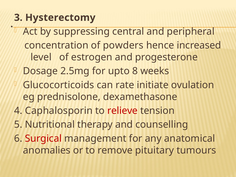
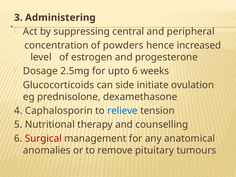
Hysterectomy: Hysterectomy -> Administering (60, 18)
upto 8: 8 -> 6 (135, 71)
rate: rate -> side (125, 85)
relieve colour: red -> blue (123, 111)
